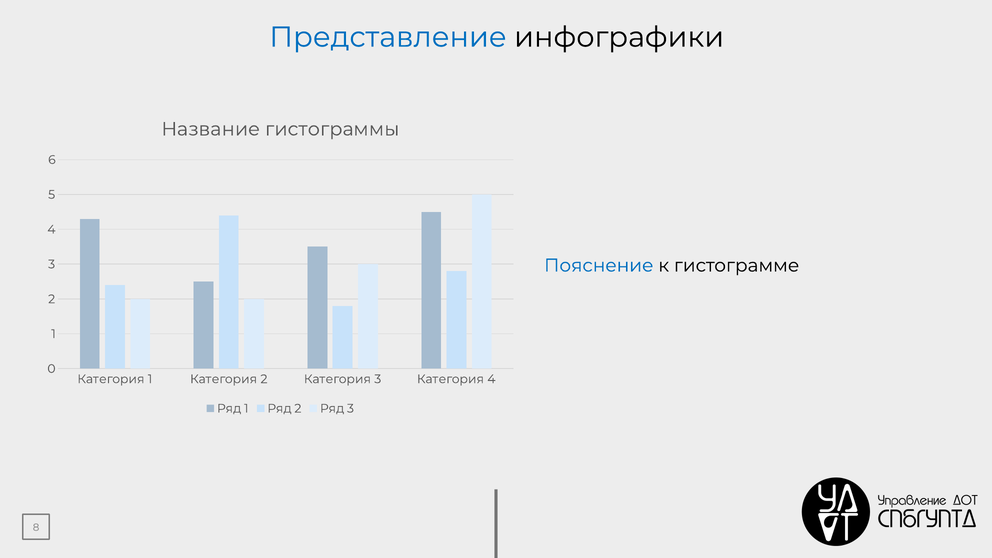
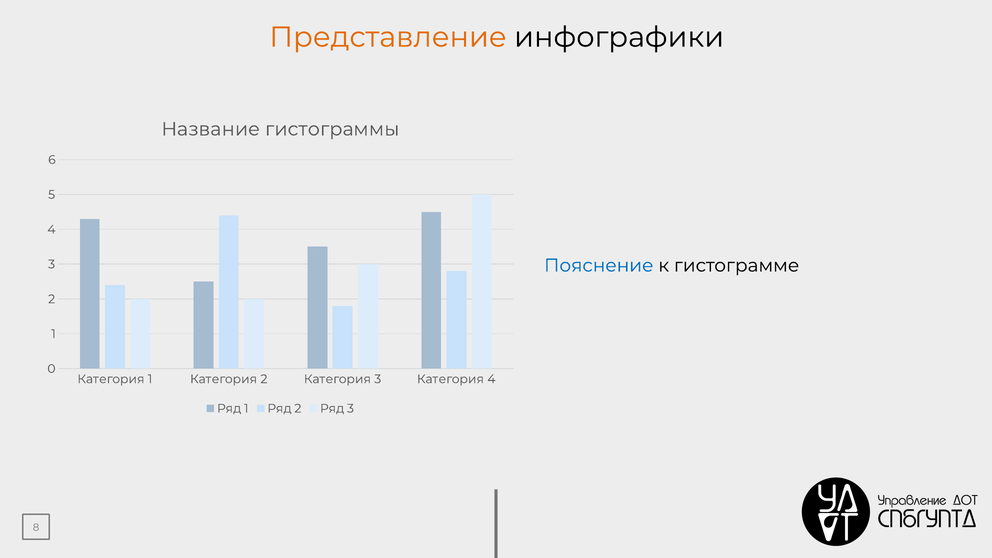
Представление colour: blue -> orange (388, 37)
